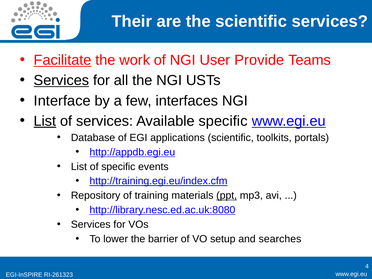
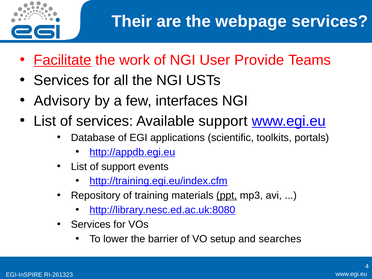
the scientific: scientific -> webpage (251, 21)
Services underline: present -> none (61, 80)
Interface: Interface -> Advisory (62, 101)
List underline: present -> none (45, 121)
Available specific: specific -> support (223, 121)
of specific: specific -> support (118, 167)
